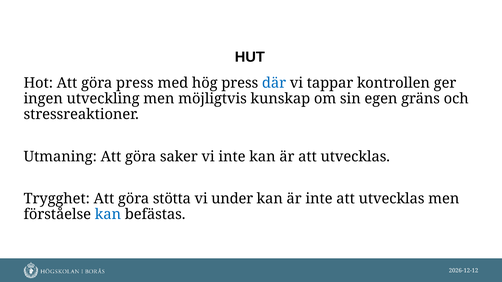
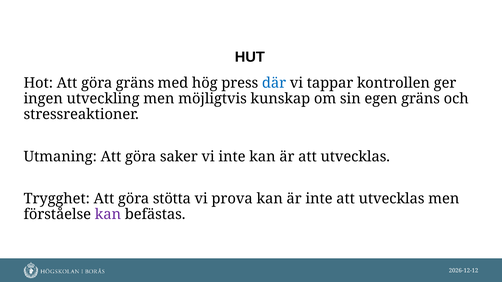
göra press: press -> gräns (135, 83)
under: under -> prova (232, 199)
kan colour: blue -> purple (108, 215)
